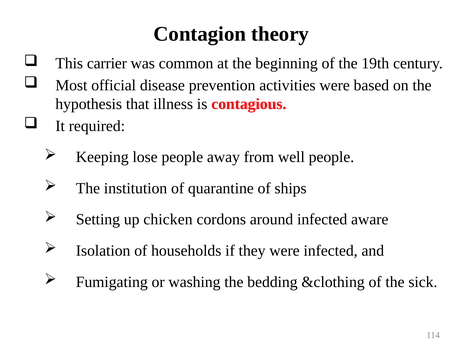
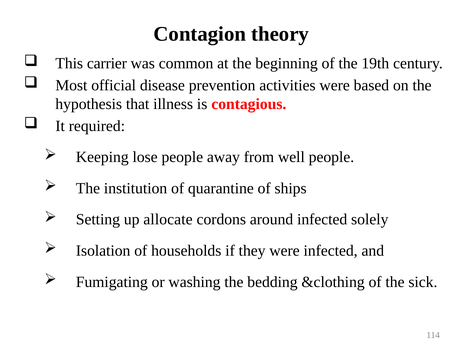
chicken: chicken -> allocate (168, 219)
aware: aware -> solely (370, 219)
